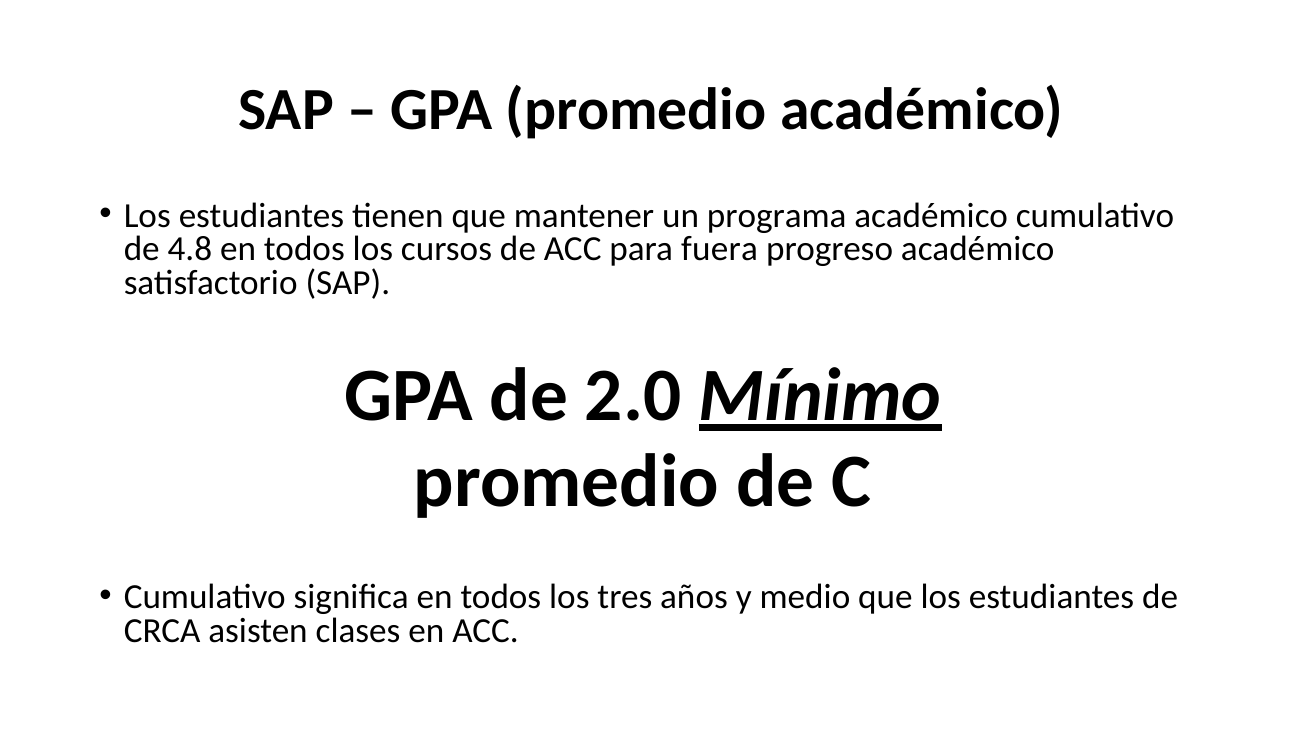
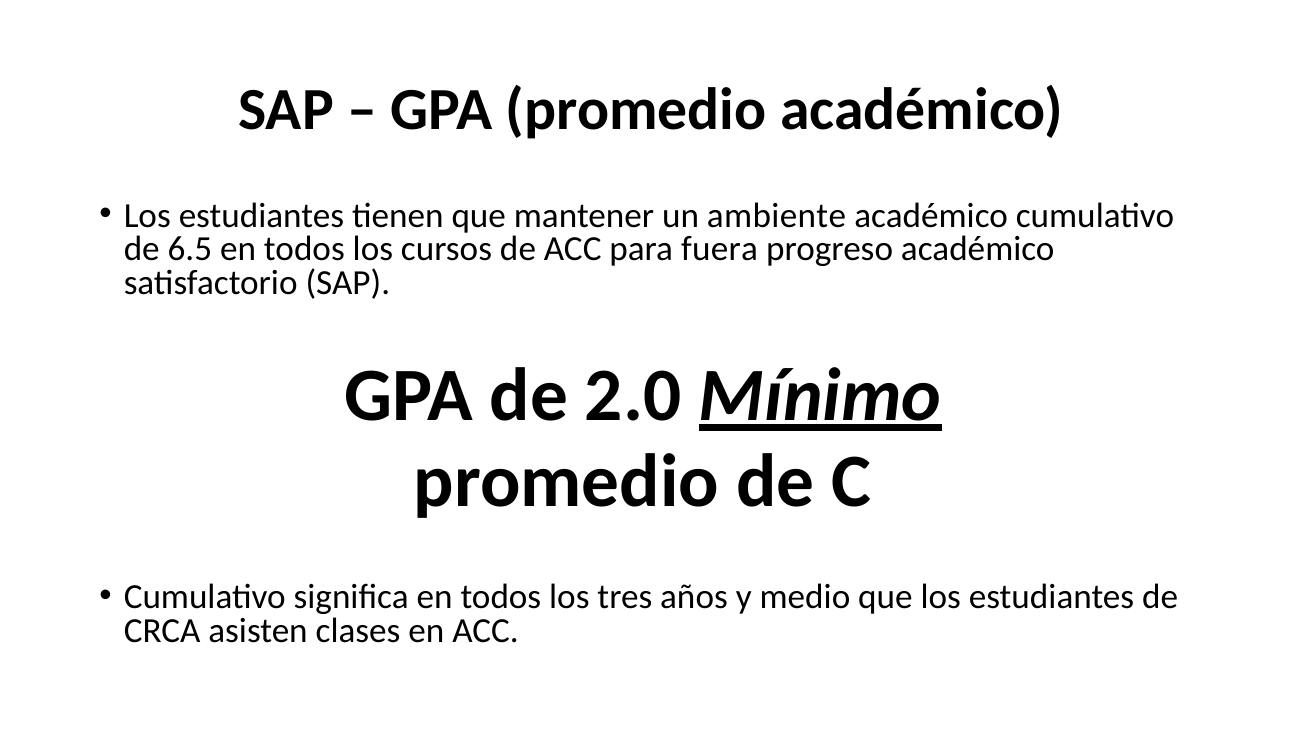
programa: programa -> ambiente (777, 215)
4.8: 4.8 -> 6.5 (190, 249)
